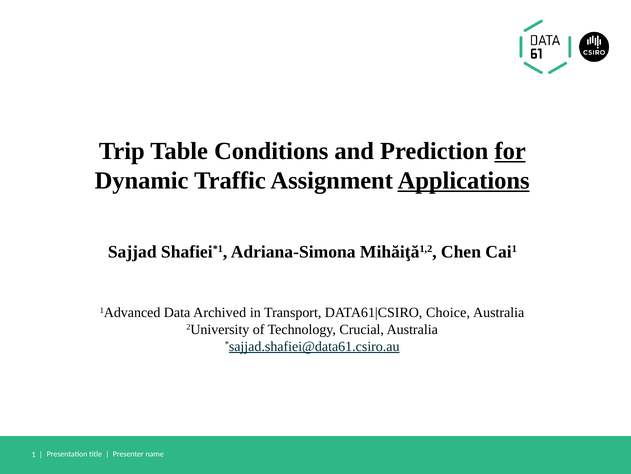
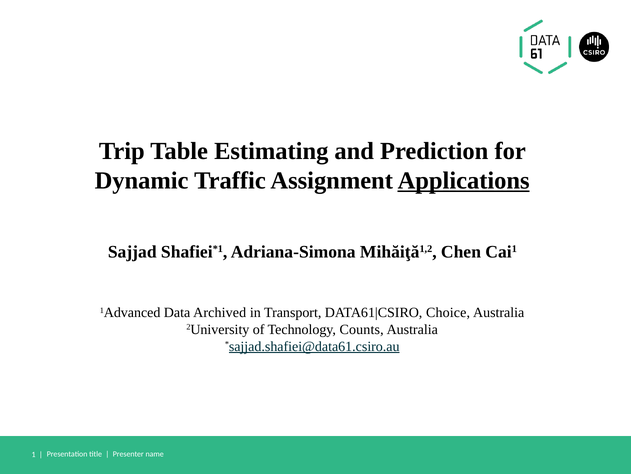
Conditions: Conditions -> Estimating (271, 151)
for underline: present -> none (510, 151)
Crucial: Crucial -> Counts (362, 329)
